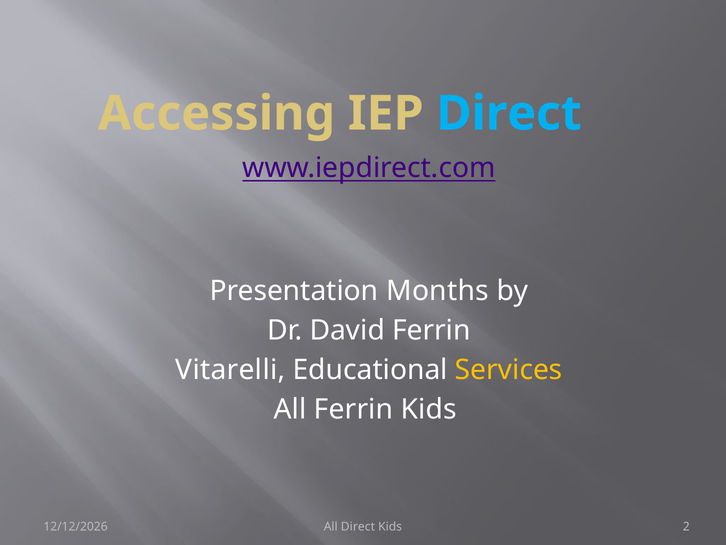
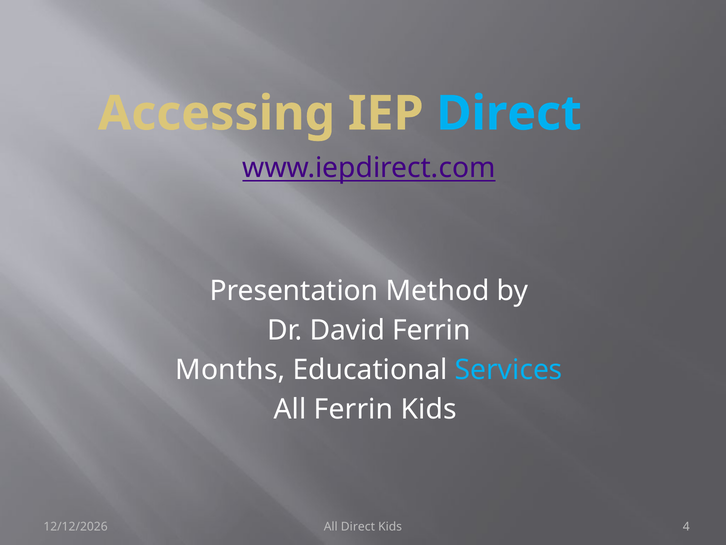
Months: Months -> Method (438, 291)
Vitarelli: Vitarelli -> Months (230, 370)
Services colour: yellow -> light blue (509, 370)
2: 2 -> 4 (686, 526)
